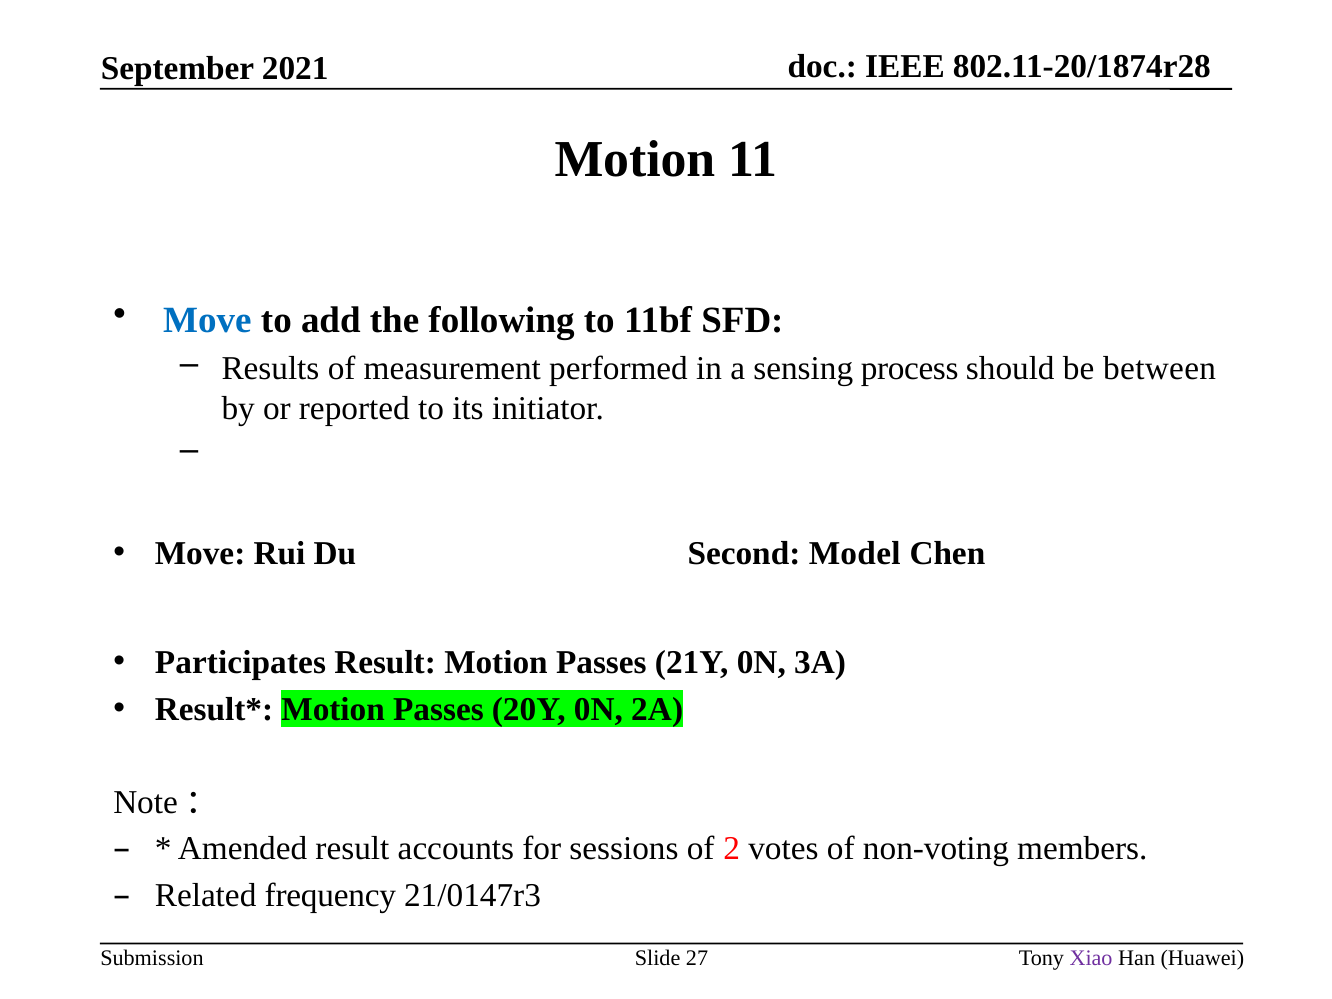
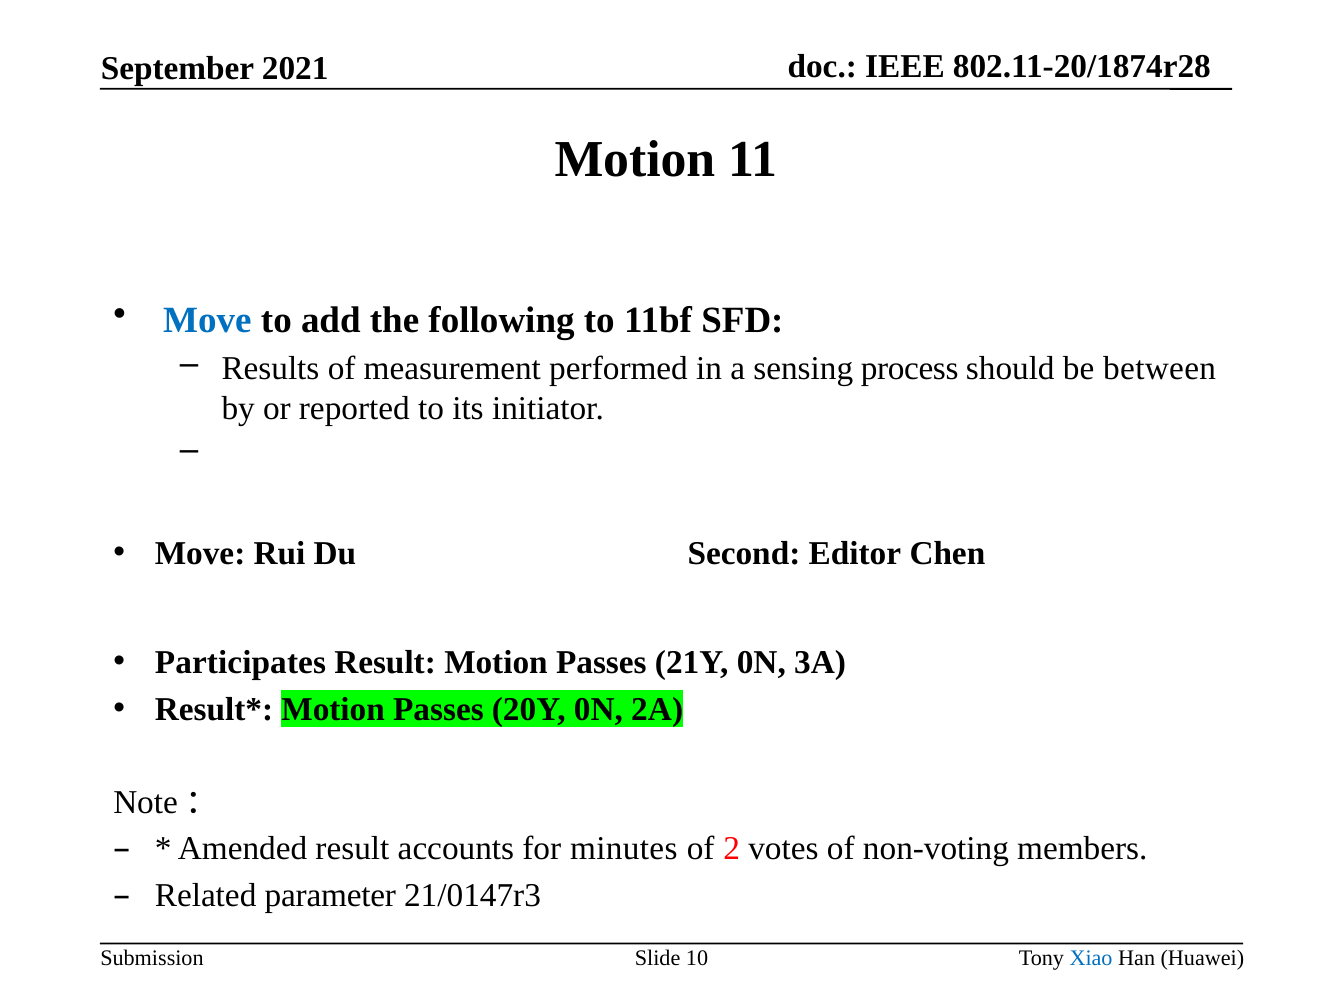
Model: Model -> Editor (855, 554)
sessions: sessions -> minutes (624, 849)
frequency: frequency -> parameter (330, 896)
27: 27 -> 10 (697, 958)
Xiao colour: purple -> blue (1091, 958)
